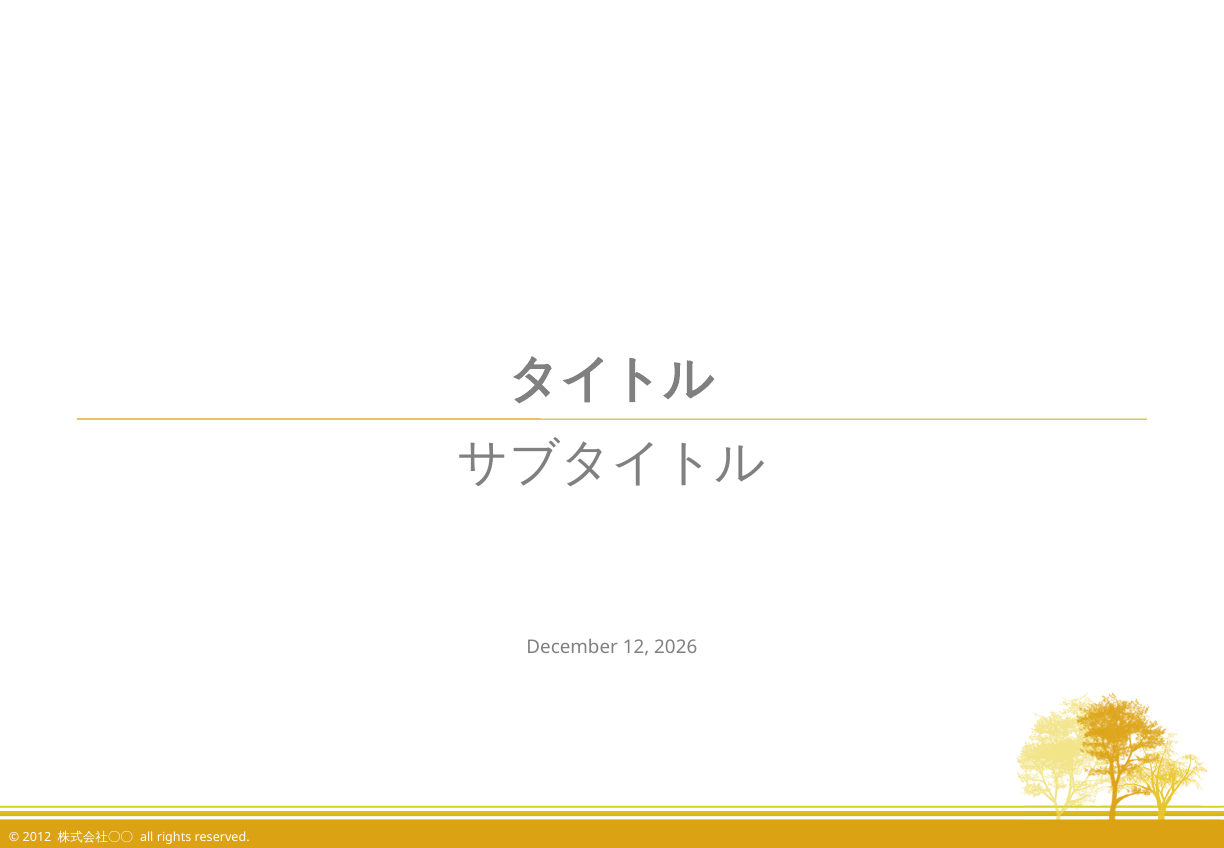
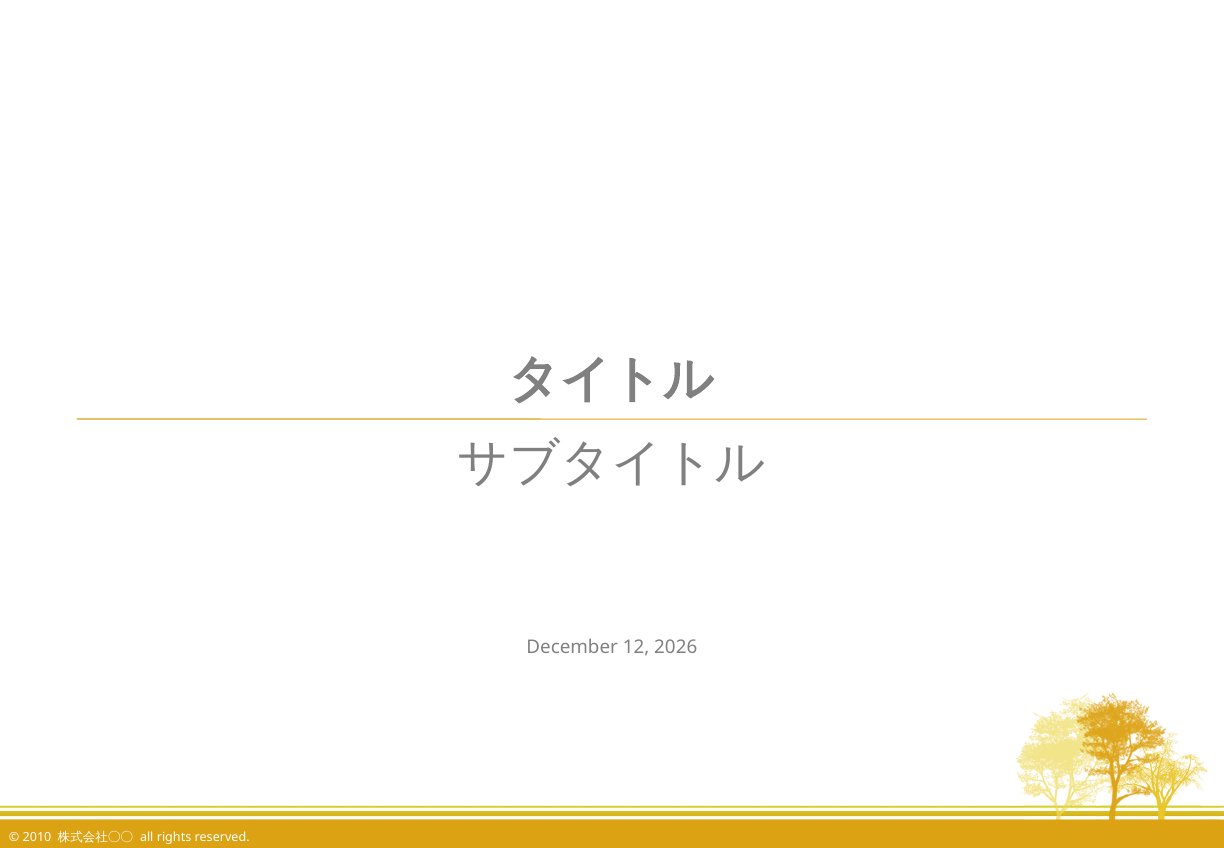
2012: 2012 -> 2010 (37, 837)
